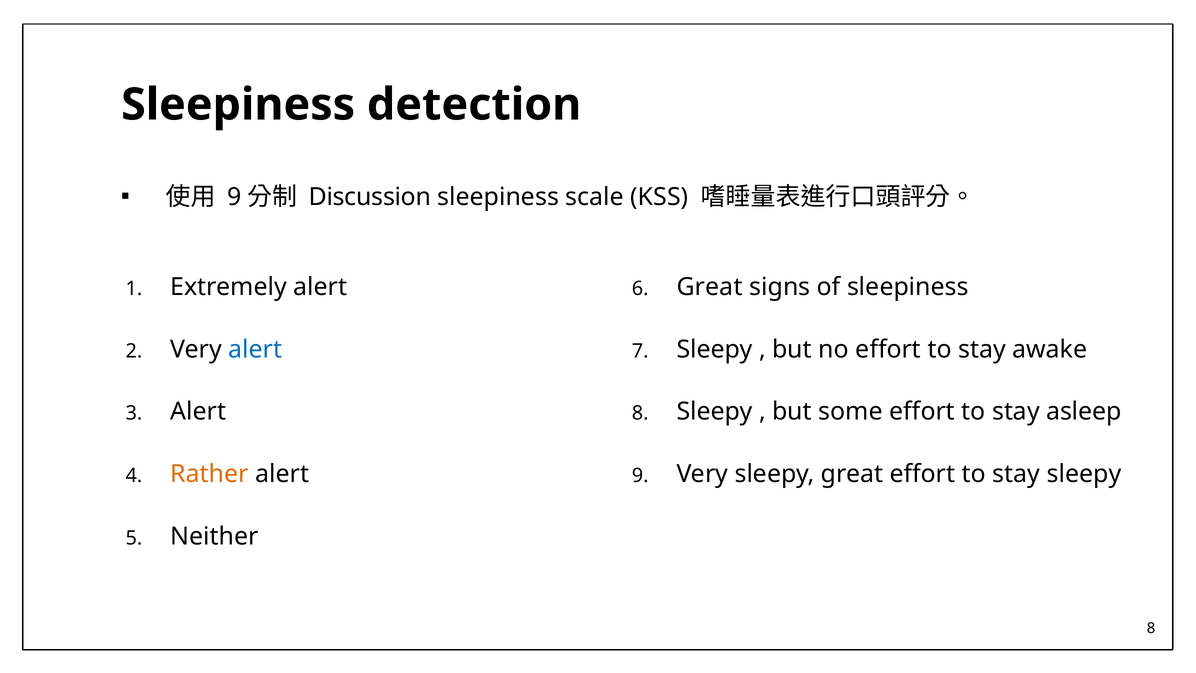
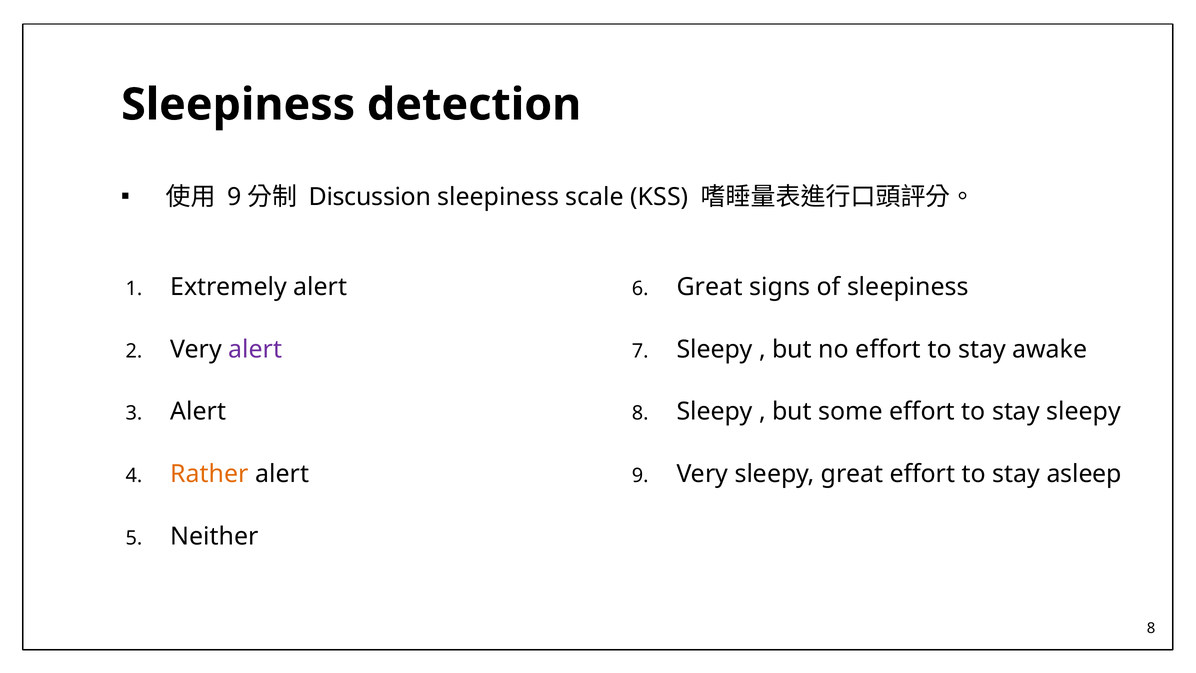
alert colour: blue -> purple (255, 349)
stay asleep: asleep -> sleepy (1084, 412)
stay sleepy: sleepy -> asleep (1084, 474)
